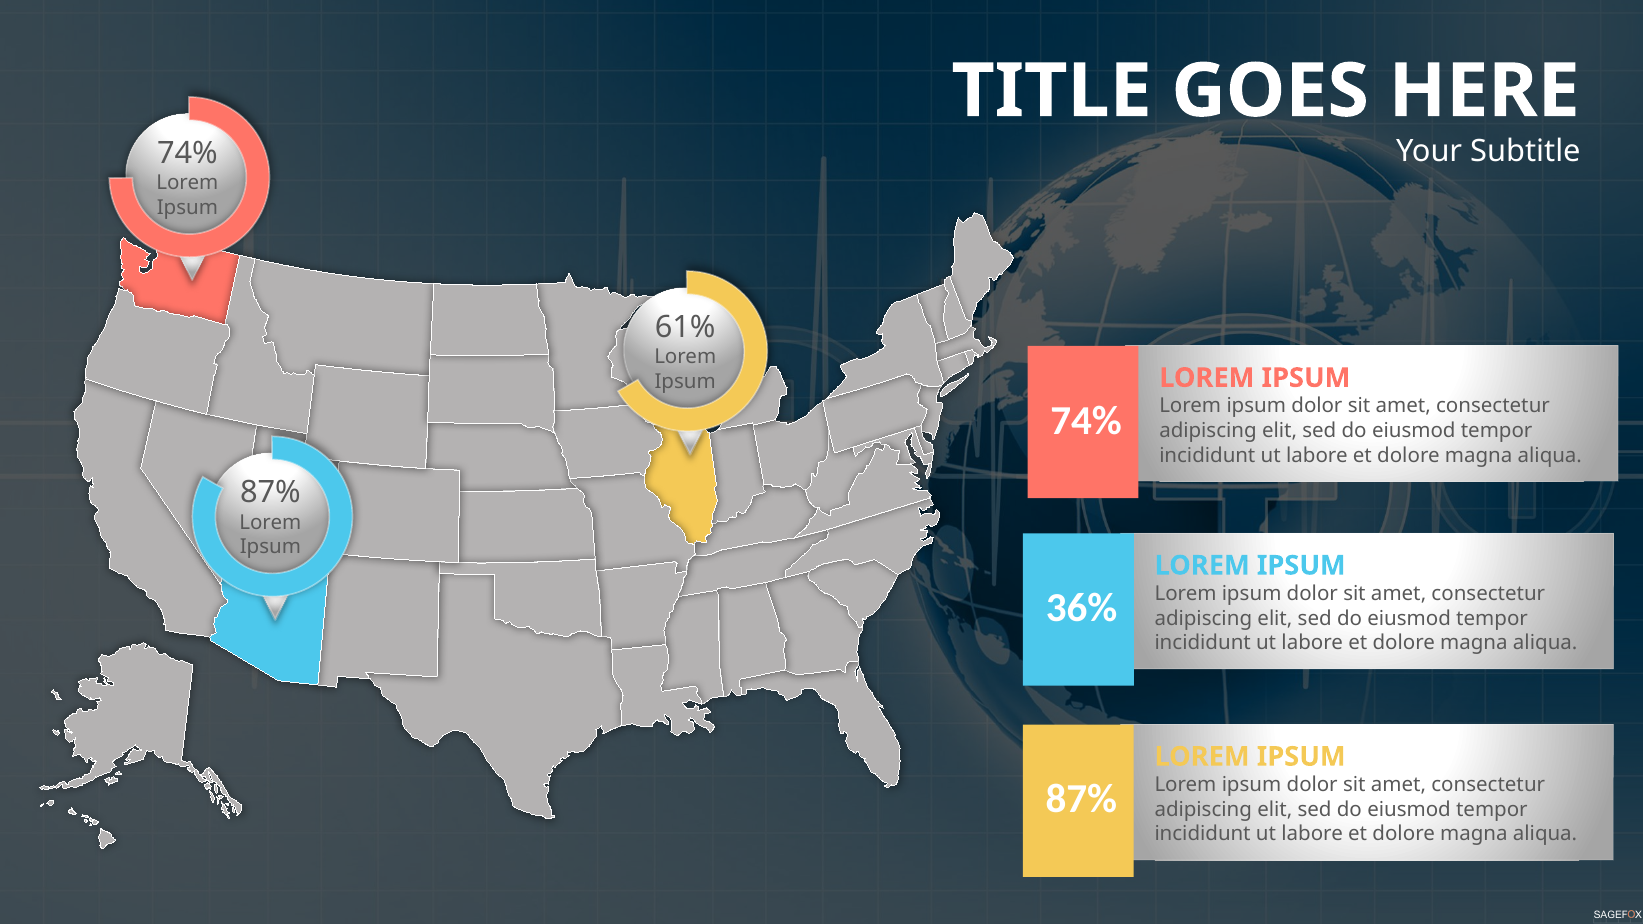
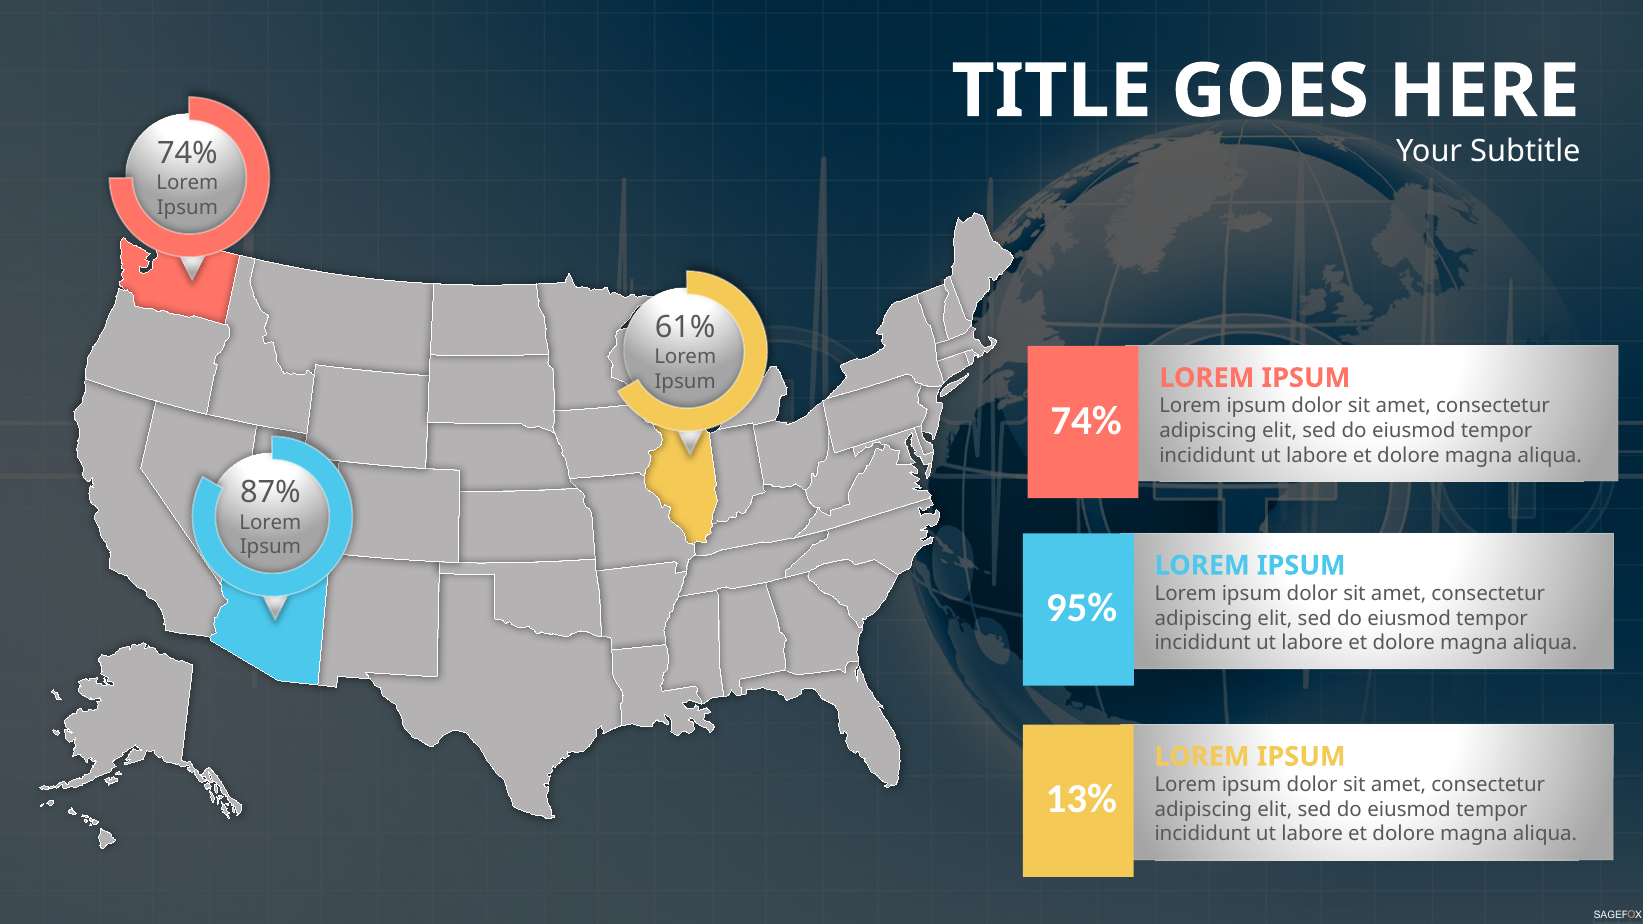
36%: 36% -> 95% (1081, 608)
87%: 87% -> 13% (1081, 799)
